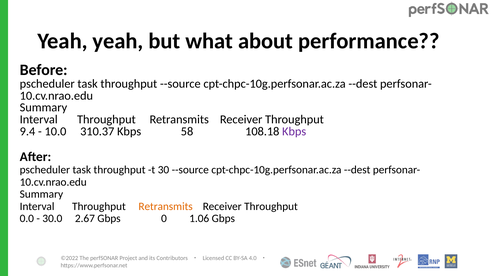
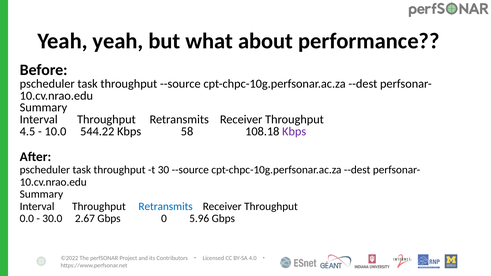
9.4: 9.4 -> 4.5 (27, 132)
310.37: 310.37 -> 544.22 (97, 132)
Retransmits colour: orange -> blue (166, 206)
1.06: 1.06 -> 5.96 (199, 219)
